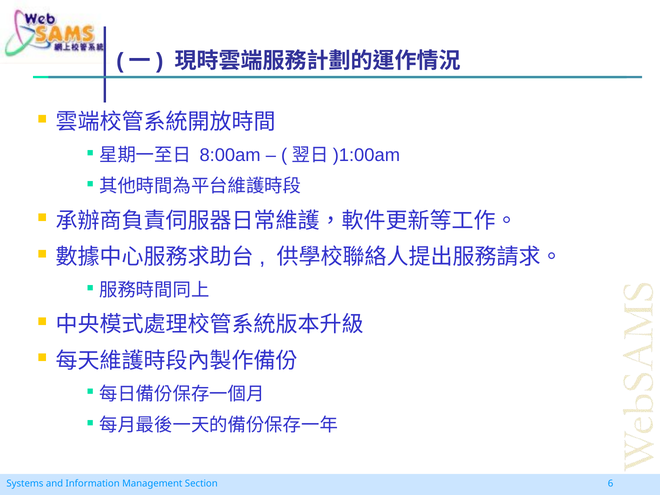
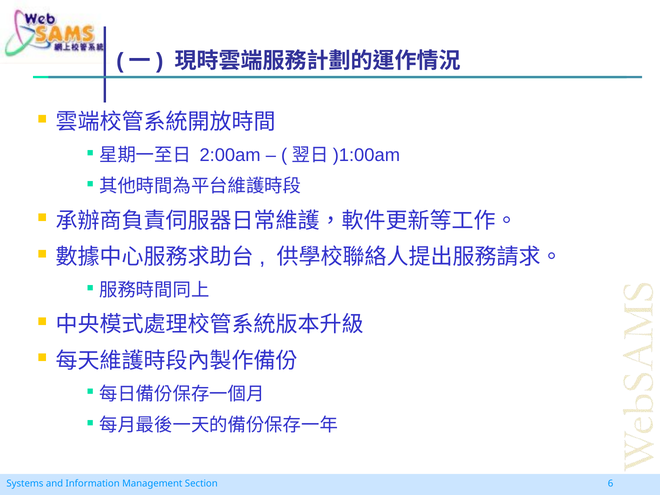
8:00am: 8:00am -> 2:00am (230, 155)
